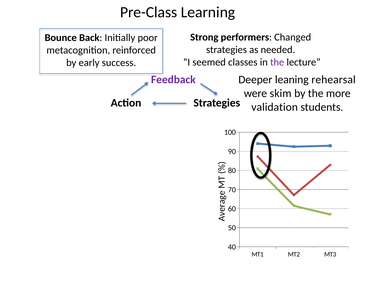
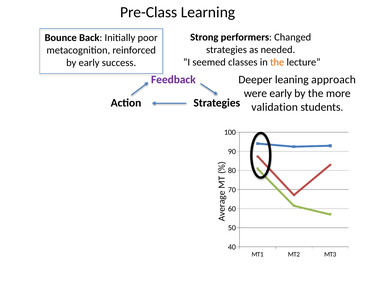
the colour: purple -> orange (277, 62)
rehearsal: rehearsal -> approach (334, 79)
were skim: skim -> early (281, 93)
